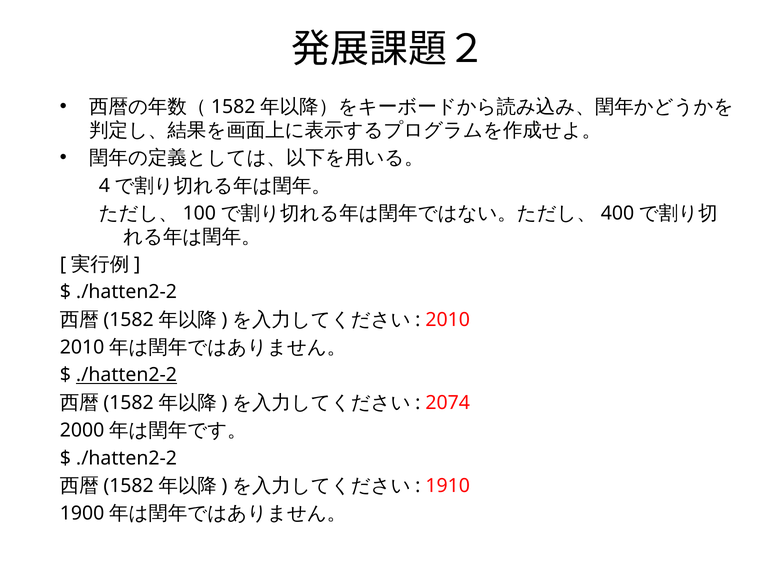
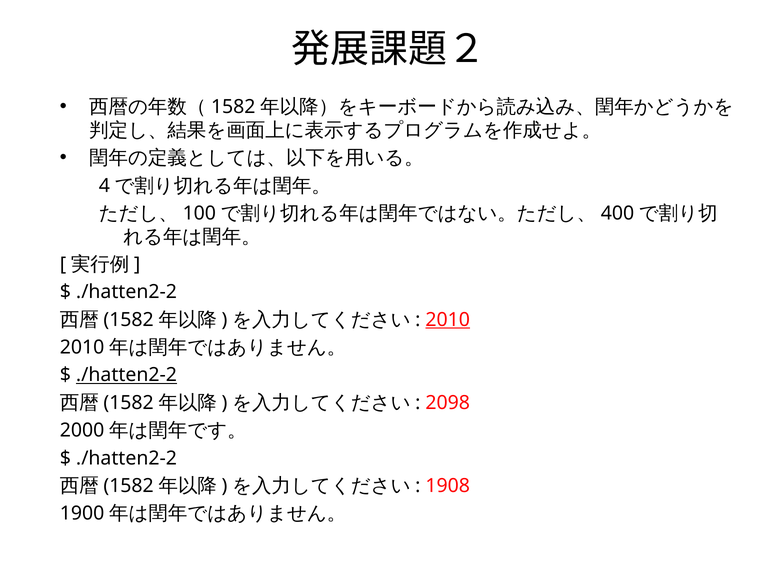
2010 underline: none -> present (448, 320)
2074: 2074 -> 2098 (448, 403)
1910: 1910 -> 1908 (448, 486)
